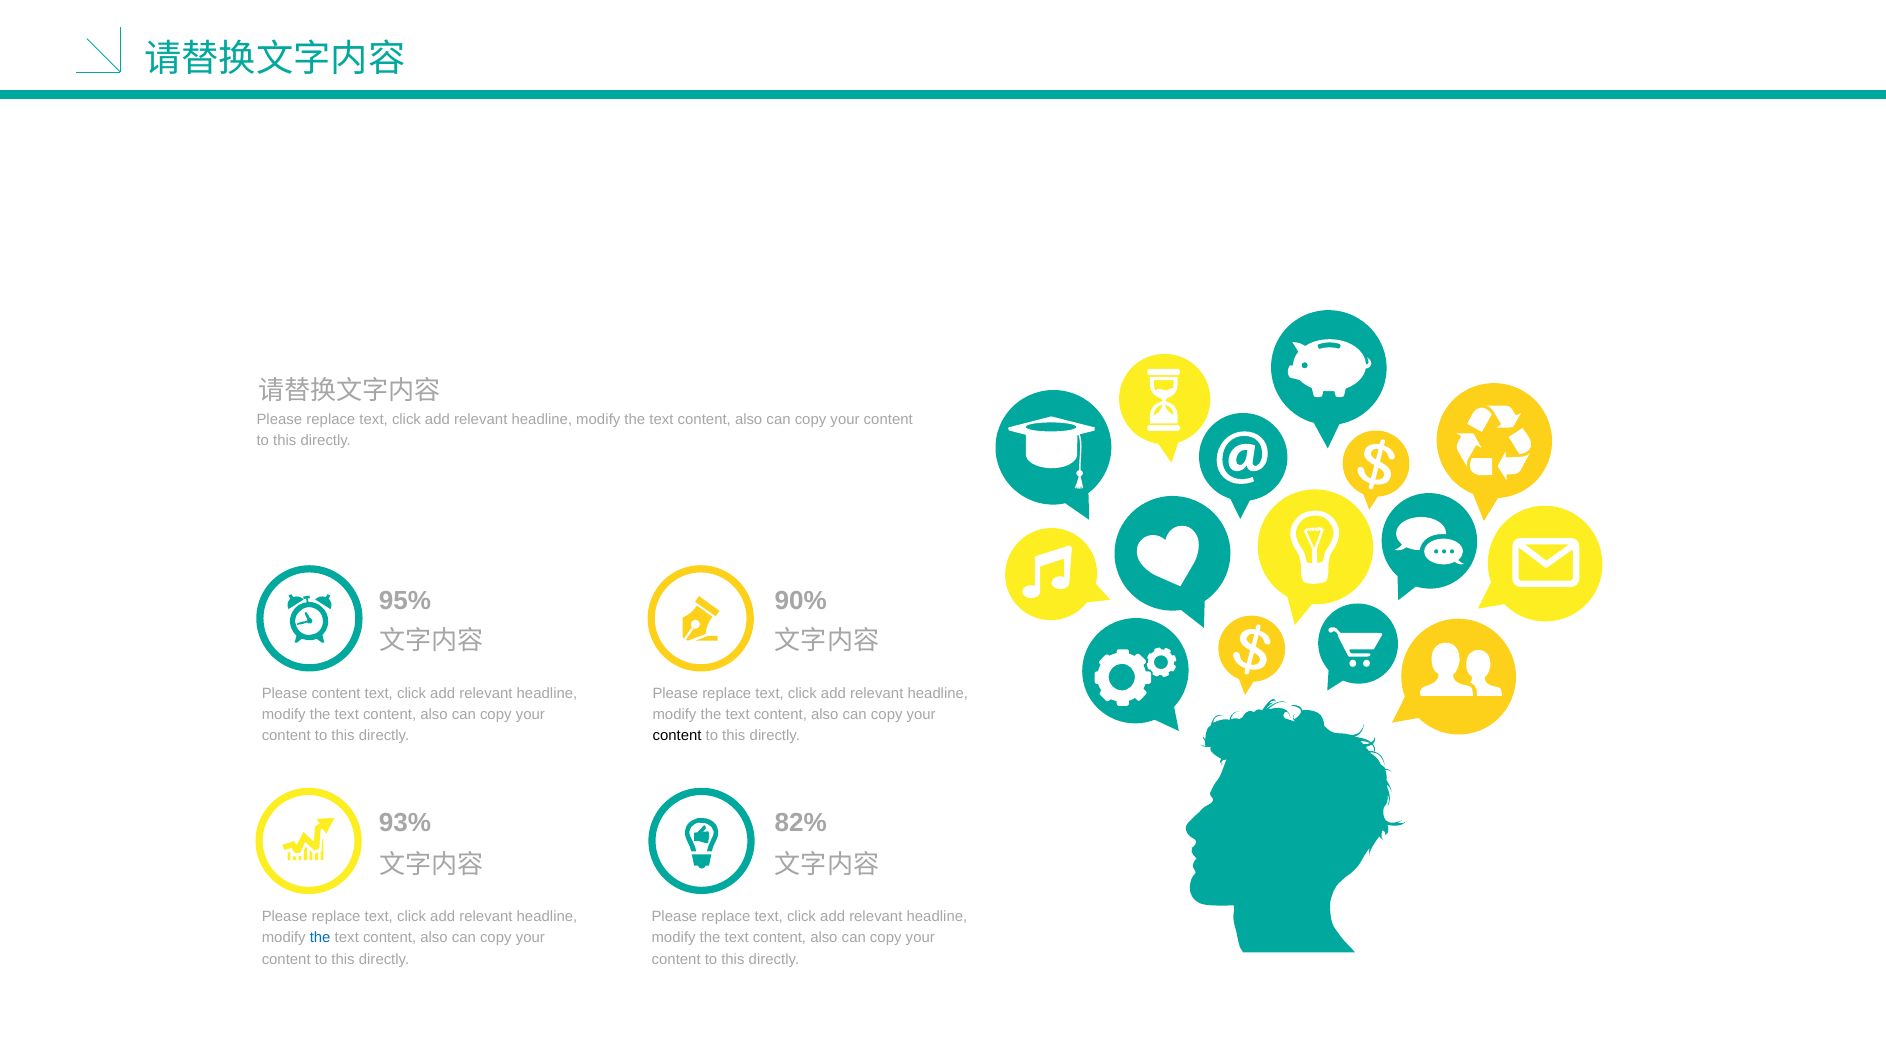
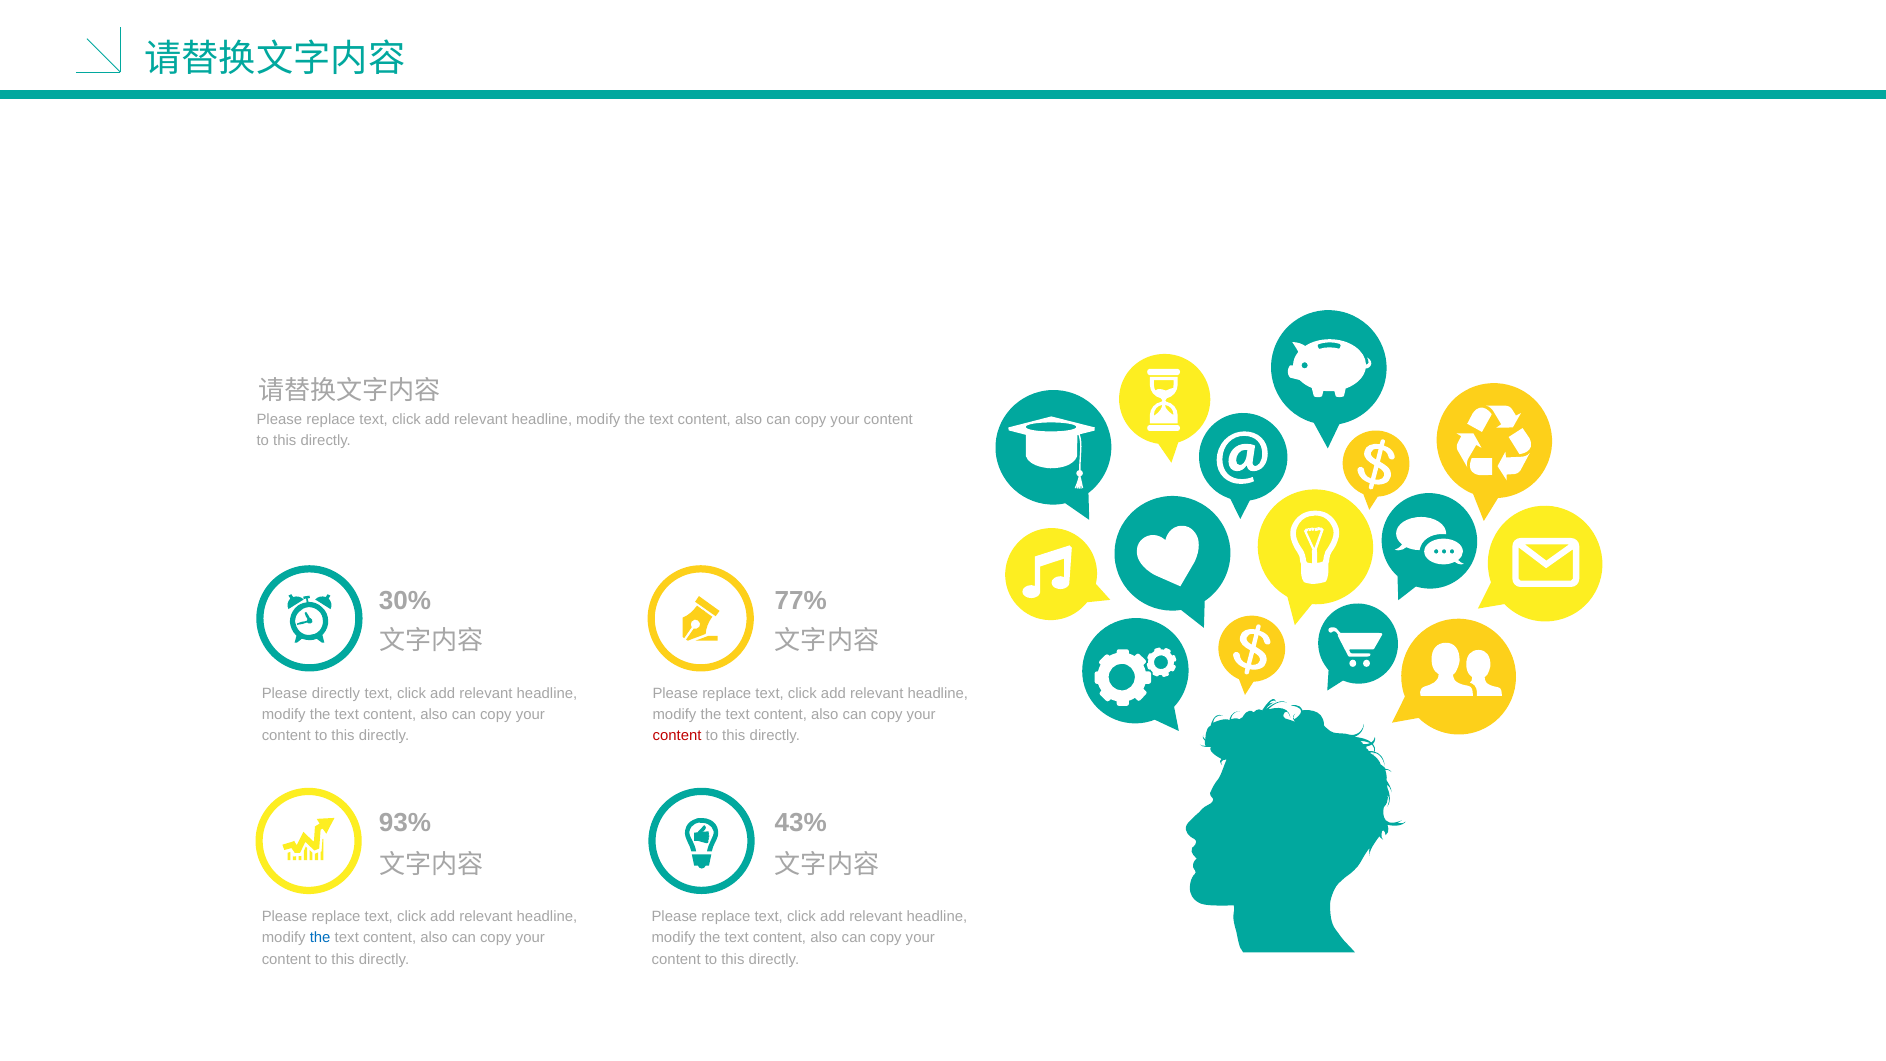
95%: 95% -> 30% (405, 601)
90%: 90% -> 77% (801, 601)
Please content: content -> directly (336, 693)
content colour: black -> red (677, 736)
82%: 82% -> 43% (801, 823)
